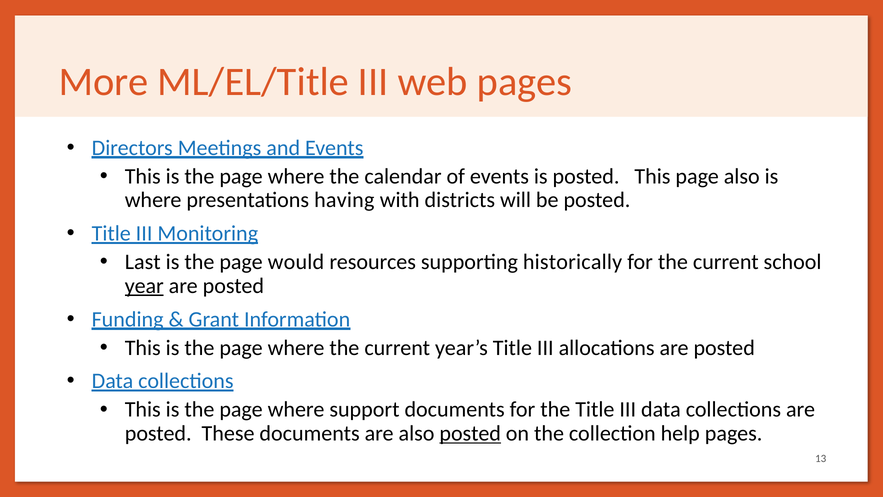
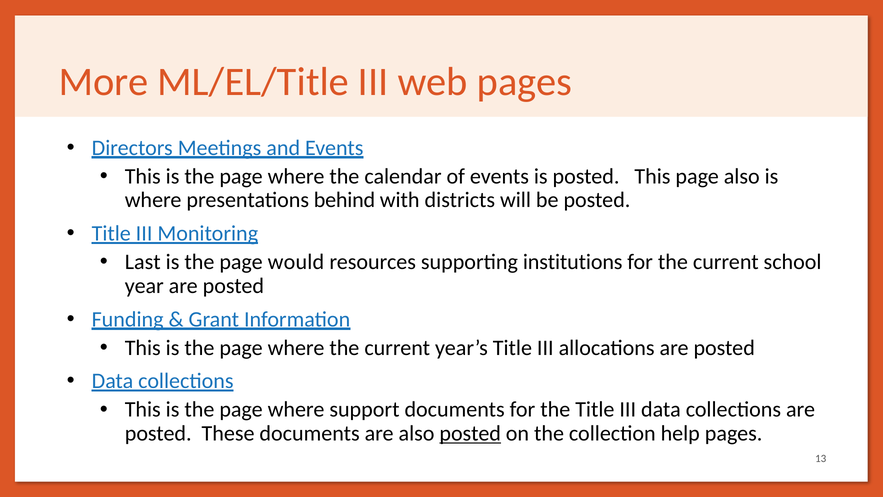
having: having -> behind (345, 200)
historically: historically -> institutions (573, 262)
year underline: present -> none (144, 286)
